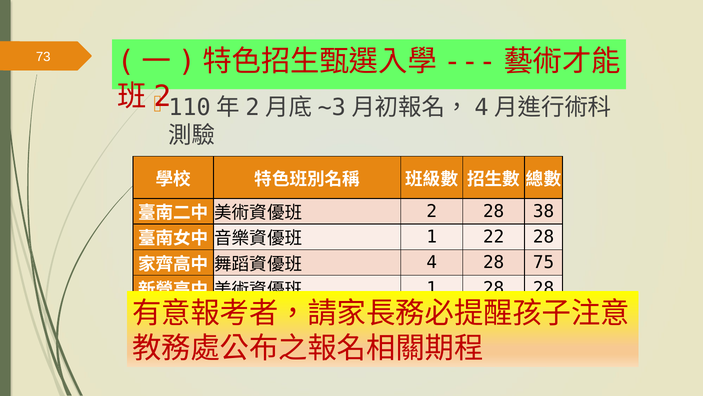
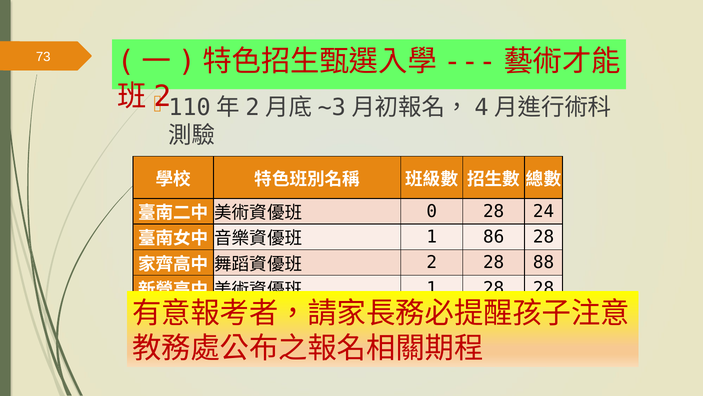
2: 2 -> 0 (432, 211)
38: 38 -> 24 (544, 211)
22: 22 -> 86 (494, 237)
4: 4 -> 2 (432, 262)
75: 75 -> 88 (544, 262)
